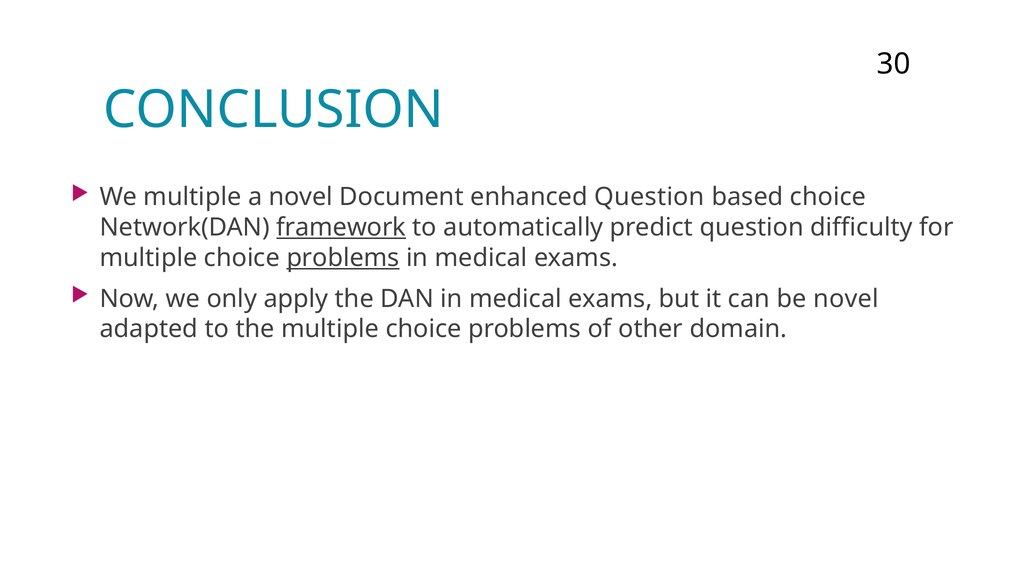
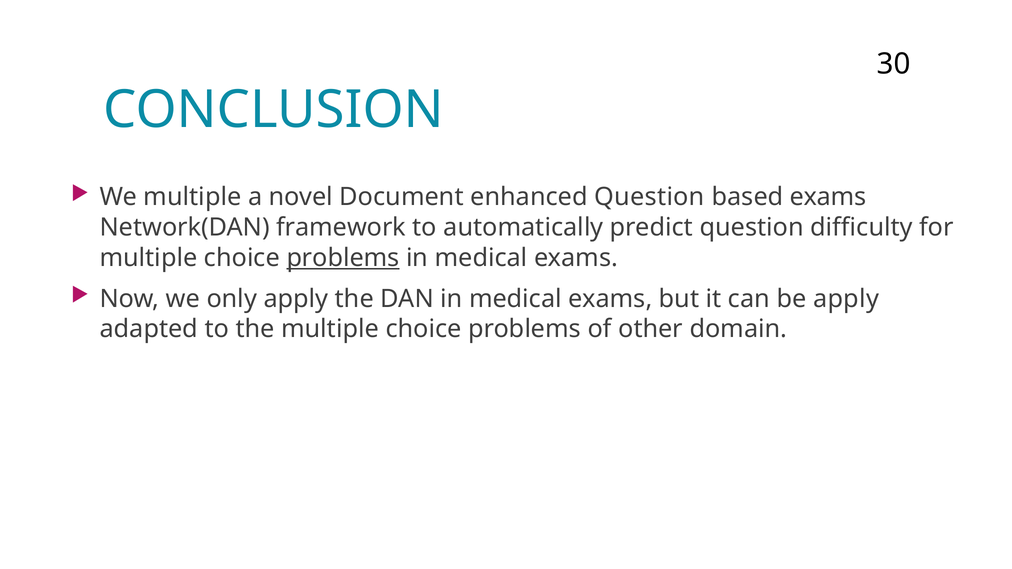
based choice: choice -> exams (828, 197)
framework underline: present -> none (341, 228)
be novel: novel -> apply (846, 299)
